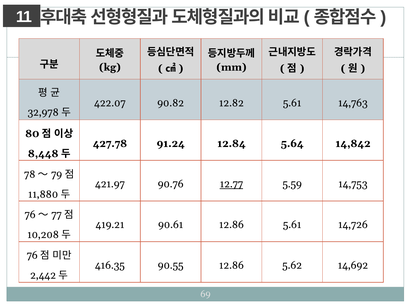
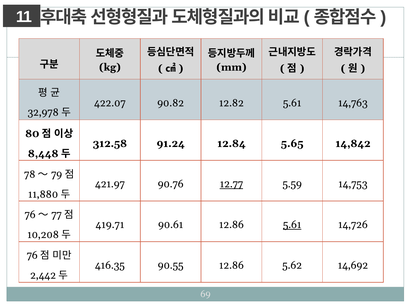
427.78: 427.78 -> 312.58 (110, 144)
5.64: 5.64 -> 5.65 (292, 144)
419.21: 419.21 -> 419.71 (110, 225)
5.61 underline: none -> present (292, 225)
